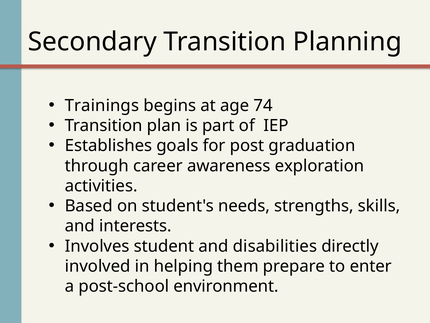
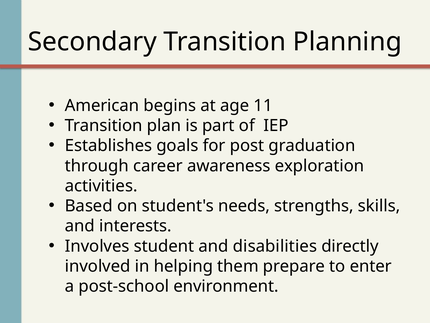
Trainings: Trainings -> American (102, 105)
74: 74 -> 11 (263, 105)
